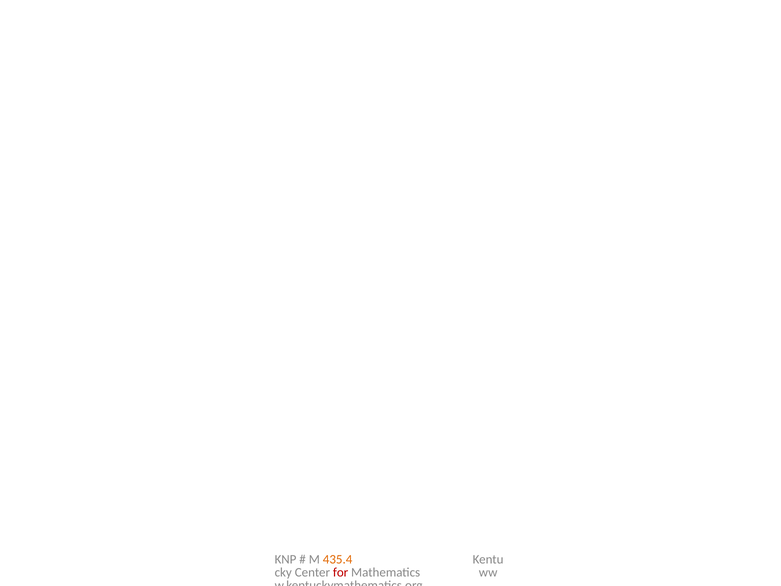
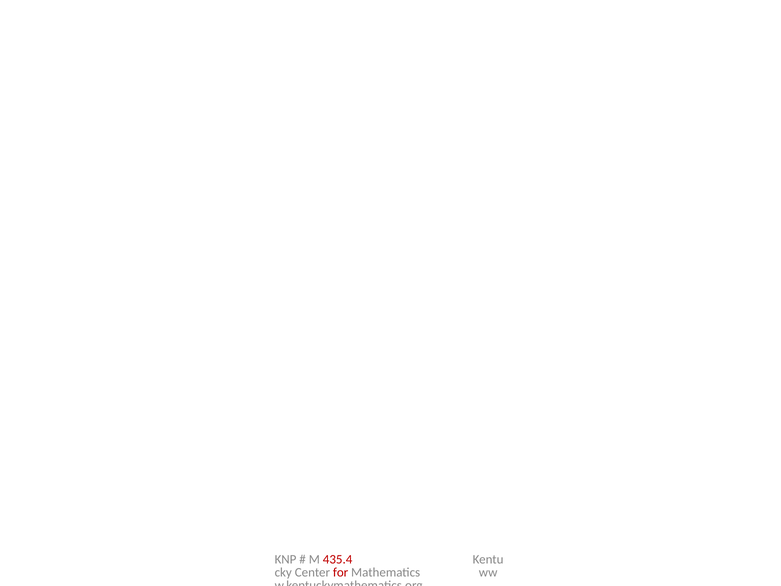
435.4 colour: orange -> red (338, 559)
